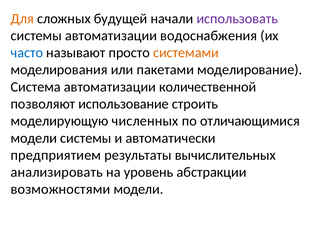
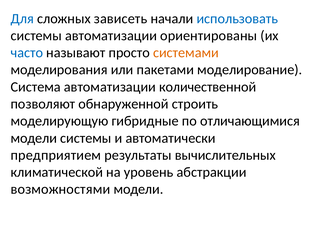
Для colour: orange -> blue (22, 19)
будущей: будущей -> зависеть (121, 19)
использовать colour: purple -> blue (237, 19)
водоснабжения: водоснабжения -> ориентированы (209, 36)
использование: использование -> обнаруженной (124, 104)
численных: численных -> гибридные (145, 121)
анализировать: анализировать -> климатической (57, 172)
